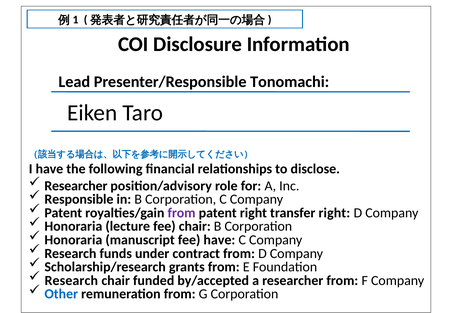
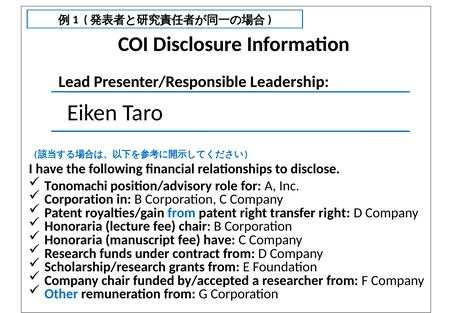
Tonomachi: Tonomachi -> Leadership (290, 82)
Researcher: Researcher -> Tonomachi (76, 186)
Responsible: Responsible -> Corporation (79, 199)
from colour: purple -> blue (182, 213)
Research: Research -> Company (71, 280)
